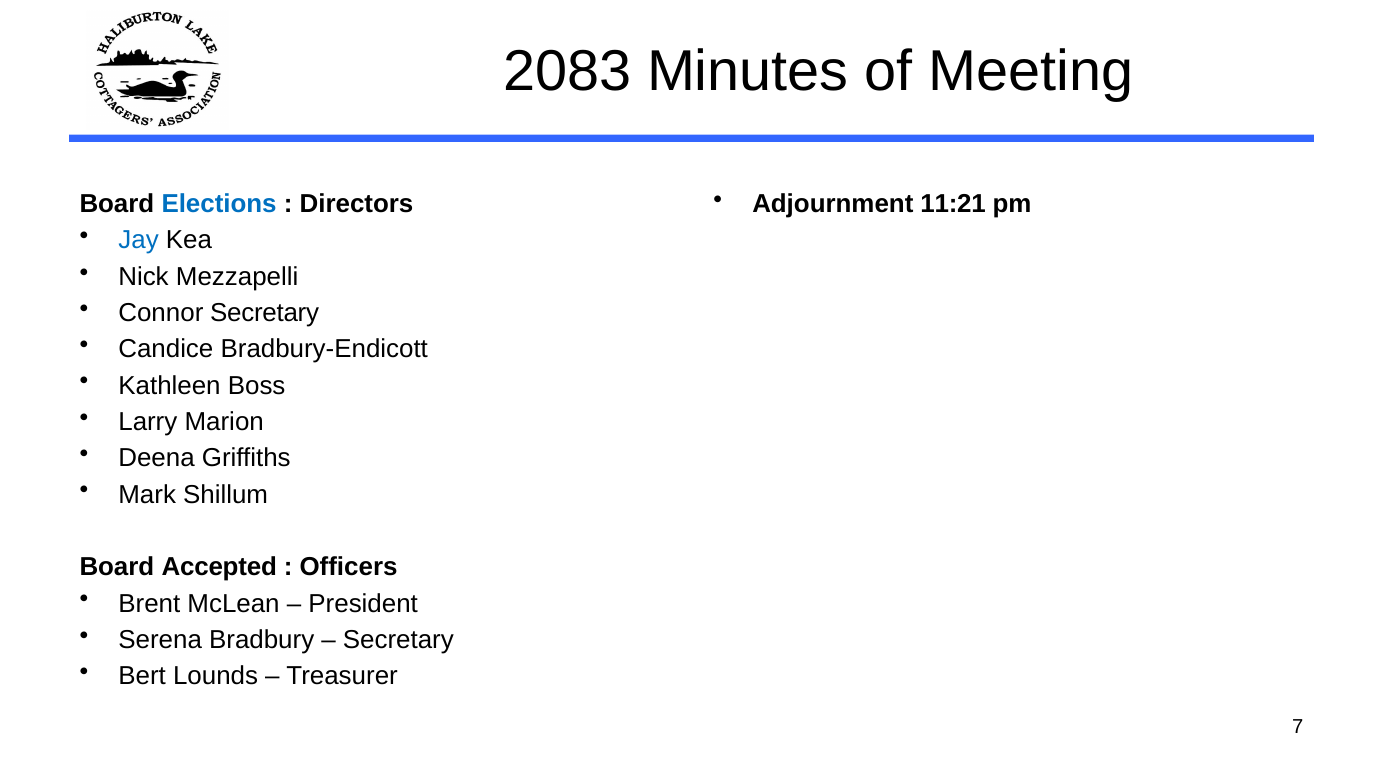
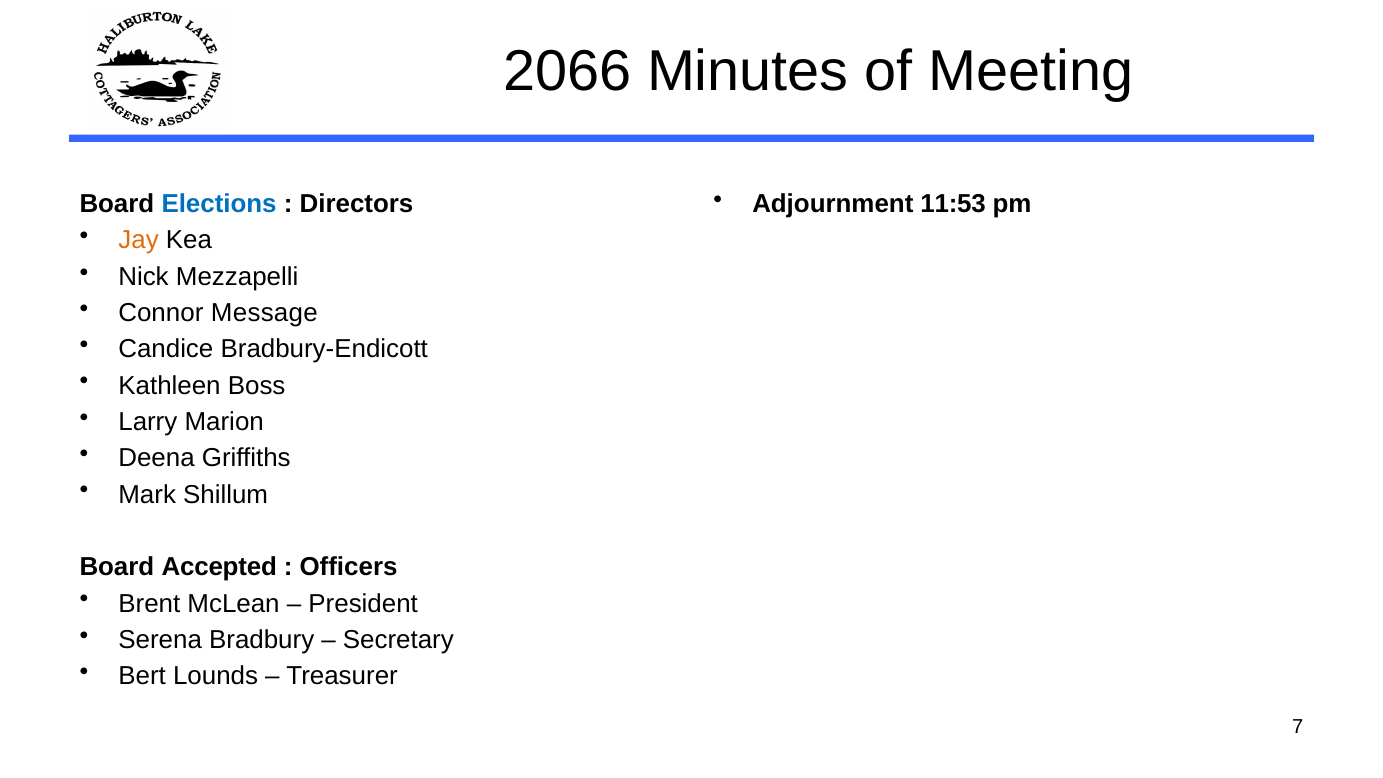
2083: 2083 -> 2066 (567, 71)
11:21: 11:21 -> 11:53 (953, 204)
Jay colour: blue -> orange (139, 240)
Connor Secretary: Secretary -> Message (264, 313)
